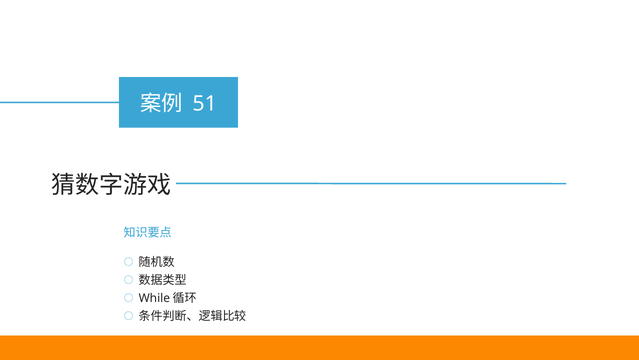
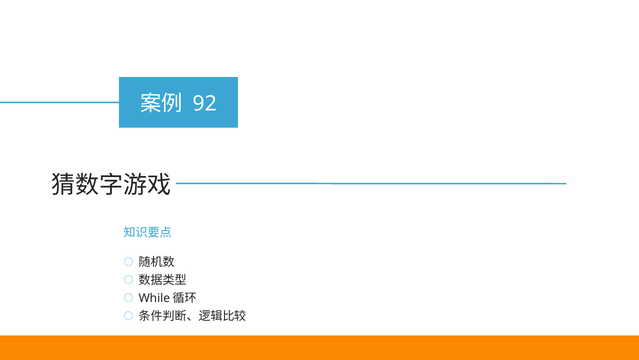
51: 51 -> 92 (205, 104)
